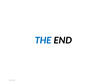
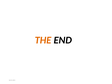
THE colour: blue -> orange (43, 40)
